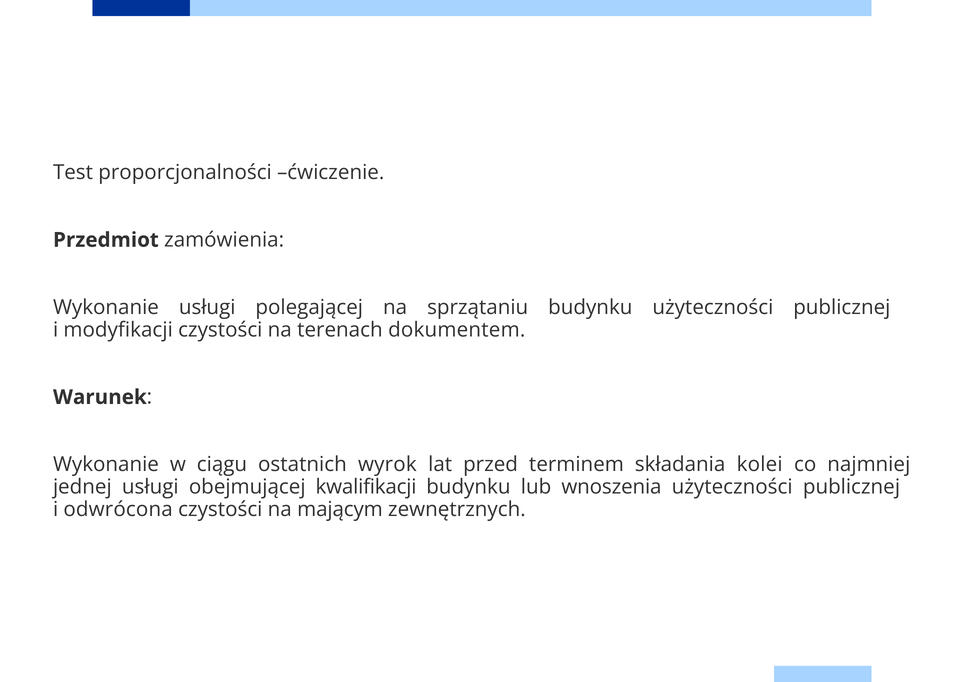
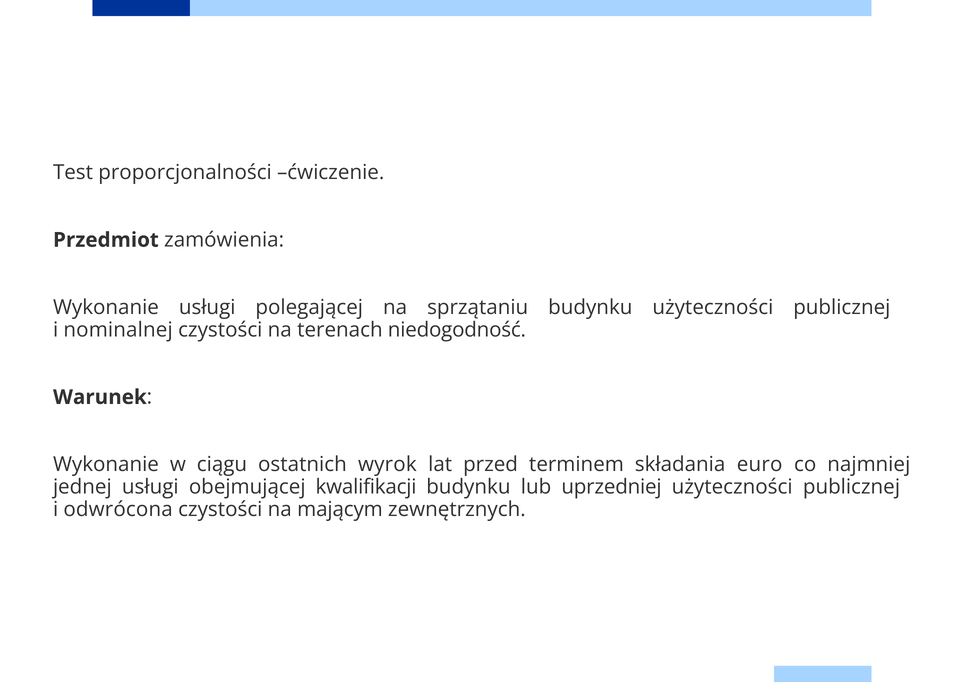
modyfikacji: modyfikacji -> nominalnej (118, 330)
dokumentem: dokumentem -> niedogodność (457, 330)
kolei: kolei -> euro (760, 464)
wnoszenia: wnoszenia -> uprzedniej (612, 487)
